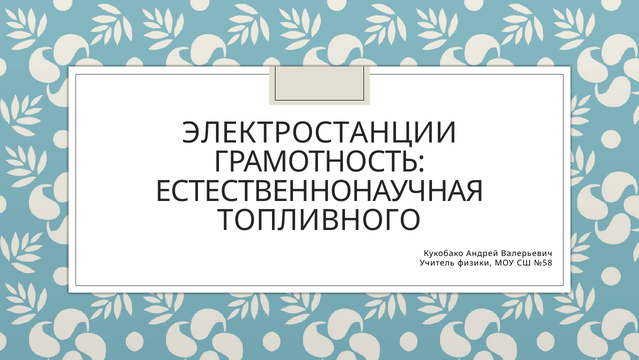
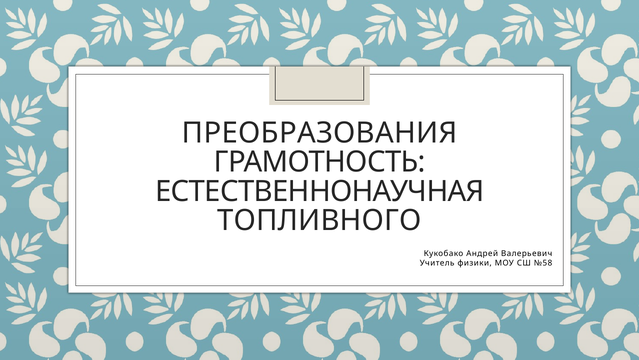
ЭЛЕКТРОСТАНЦИИ: ЭЛЕКТРОСТАНЦИИ -> ПРЕОБРАЗОВАНИЯ (320, 133)
